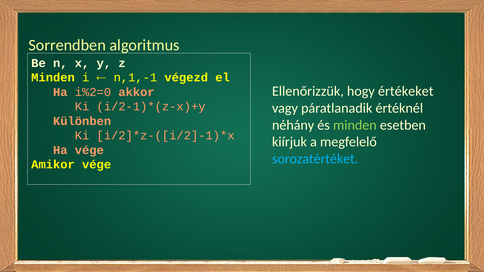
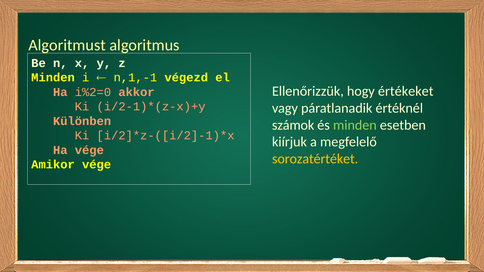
Sorrendben: Sorrendben -> Algoritmust (67, 45)
néhány: néhány -> számok (293, 125)
sorozatértéket colour: light blue -> yellow (315, 159)
